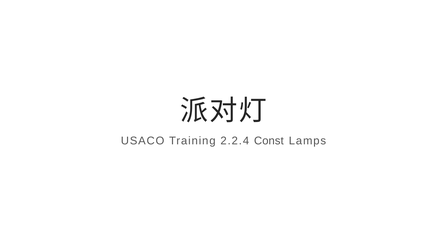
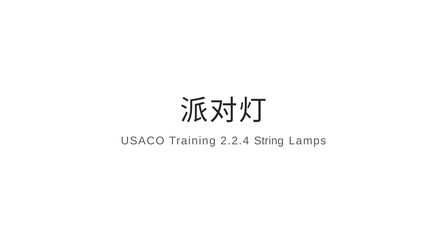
Const: Const -> String (269, 141)
